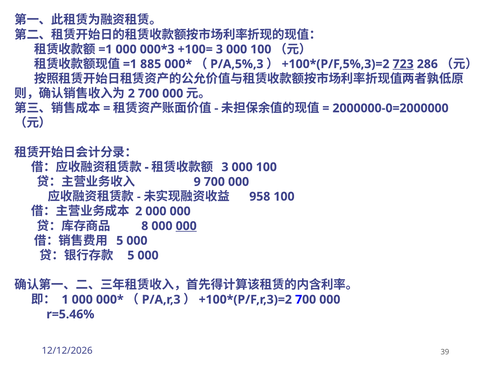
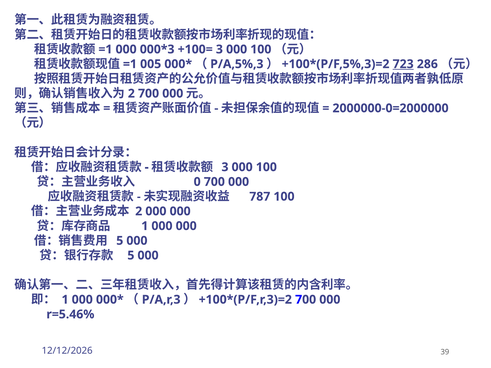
885: 885 -> 005 (151, 64)
9: 9 -> 0 (197, 182)
958: 958 -> 787 (260, 197)
8: 8 -> 1 (145, 226)
000 underline: present -> none (186, 226)
